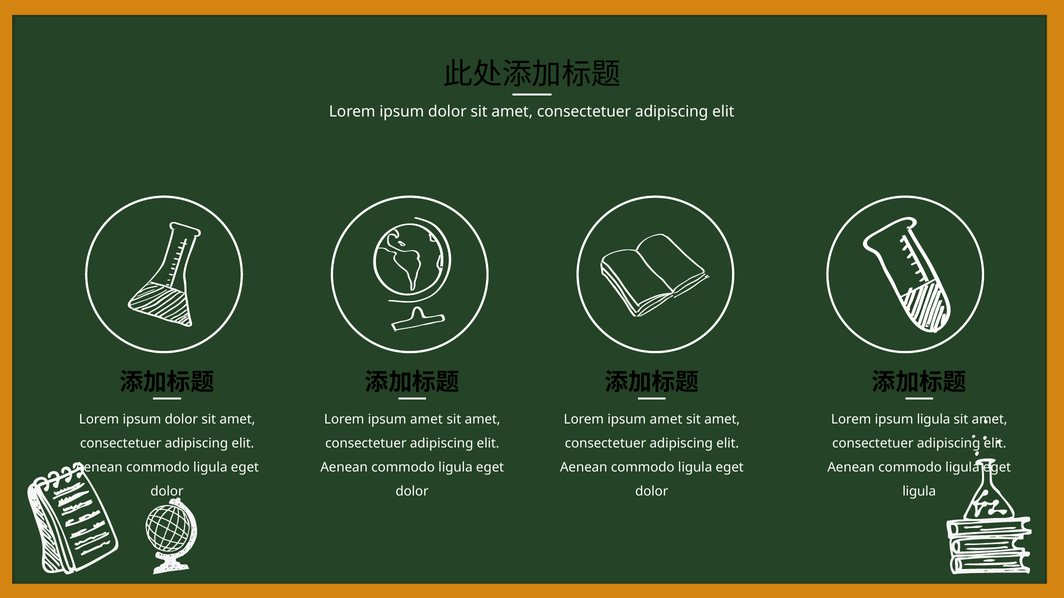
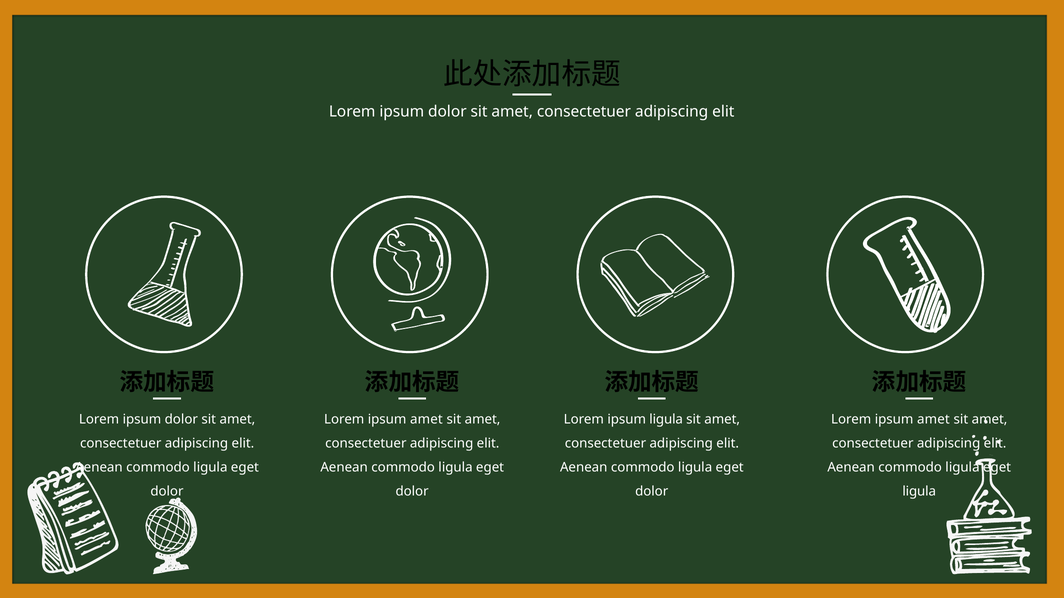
amet: amet -> ligula (666, 420)
ligula: ligula -> amet (933, 420)
